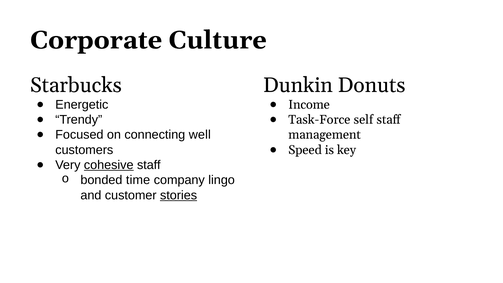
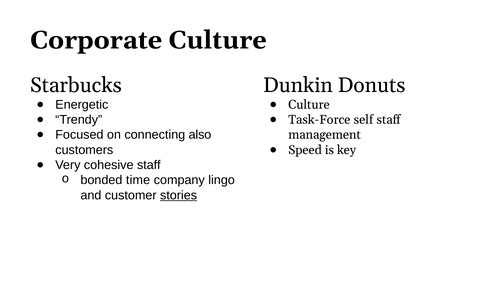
Income: Income -> Culture (309, 105)
well: well -> also (200, 135)
cohesive underline: present -> none (109, 165)
